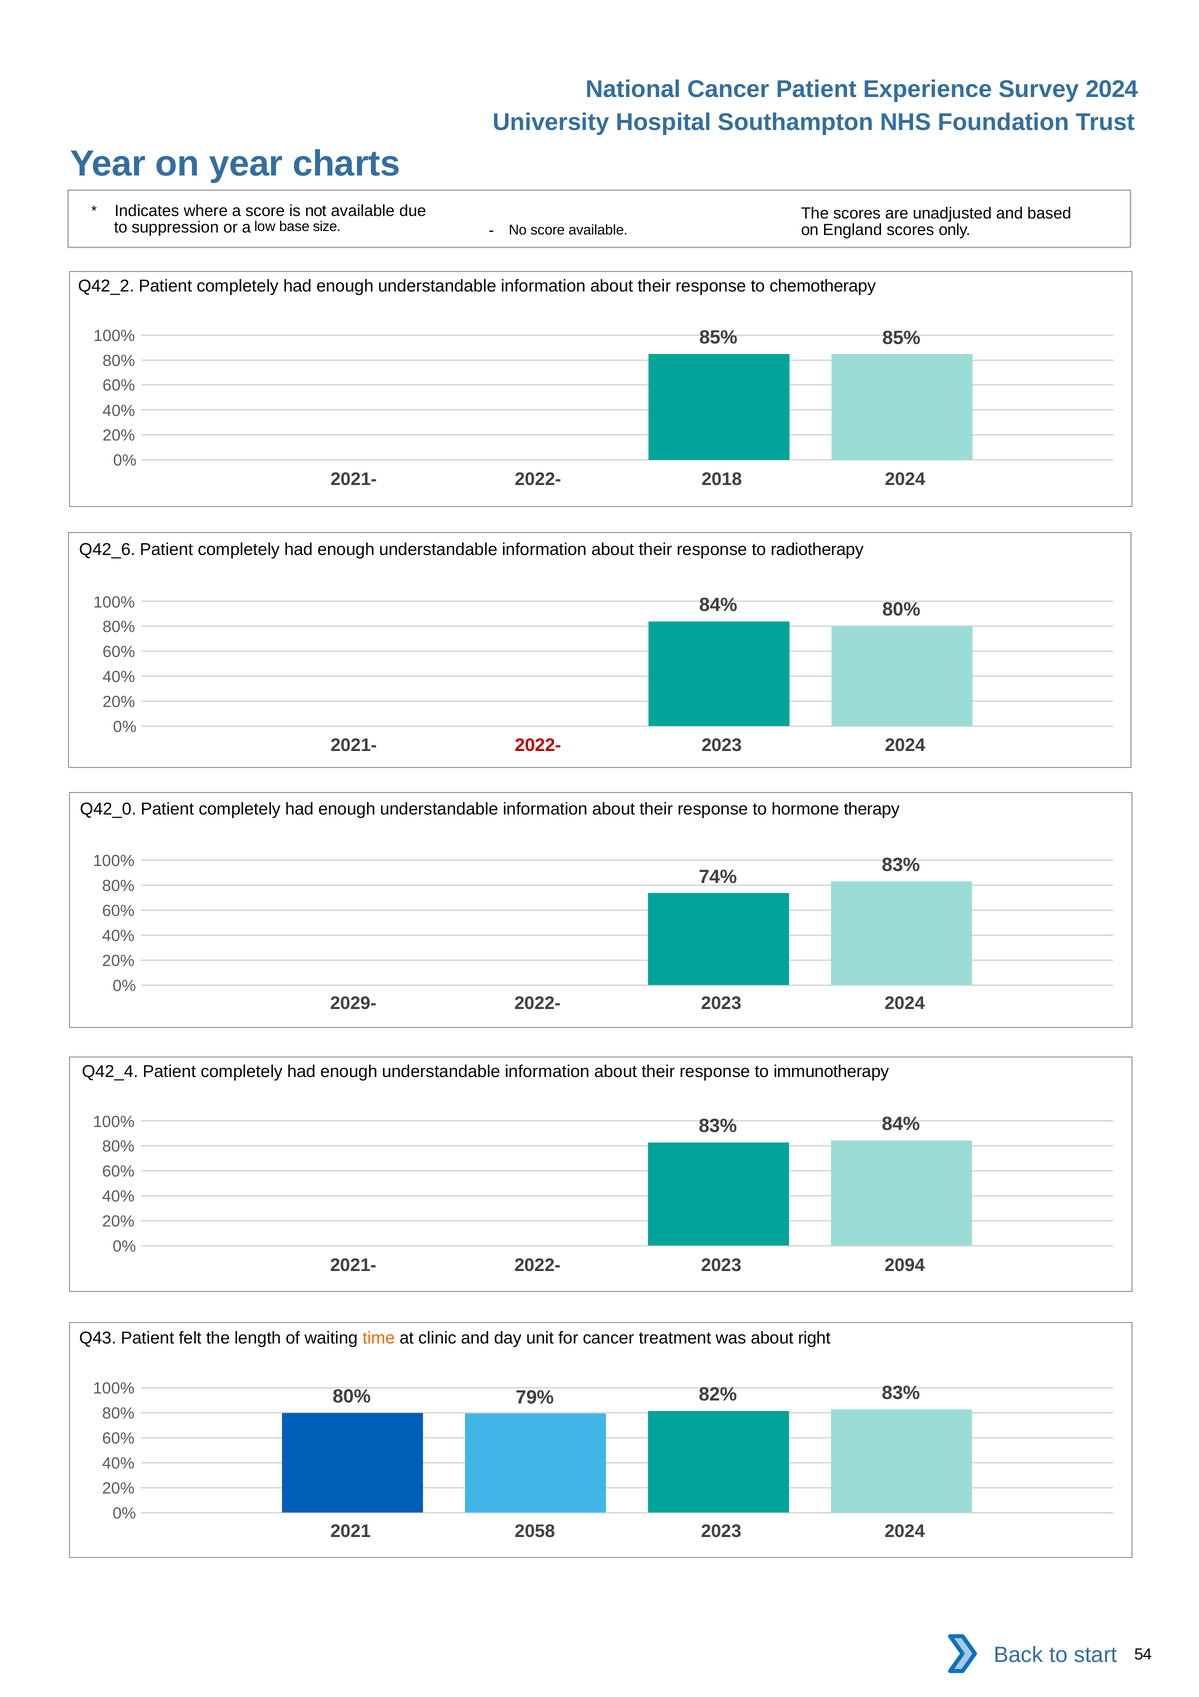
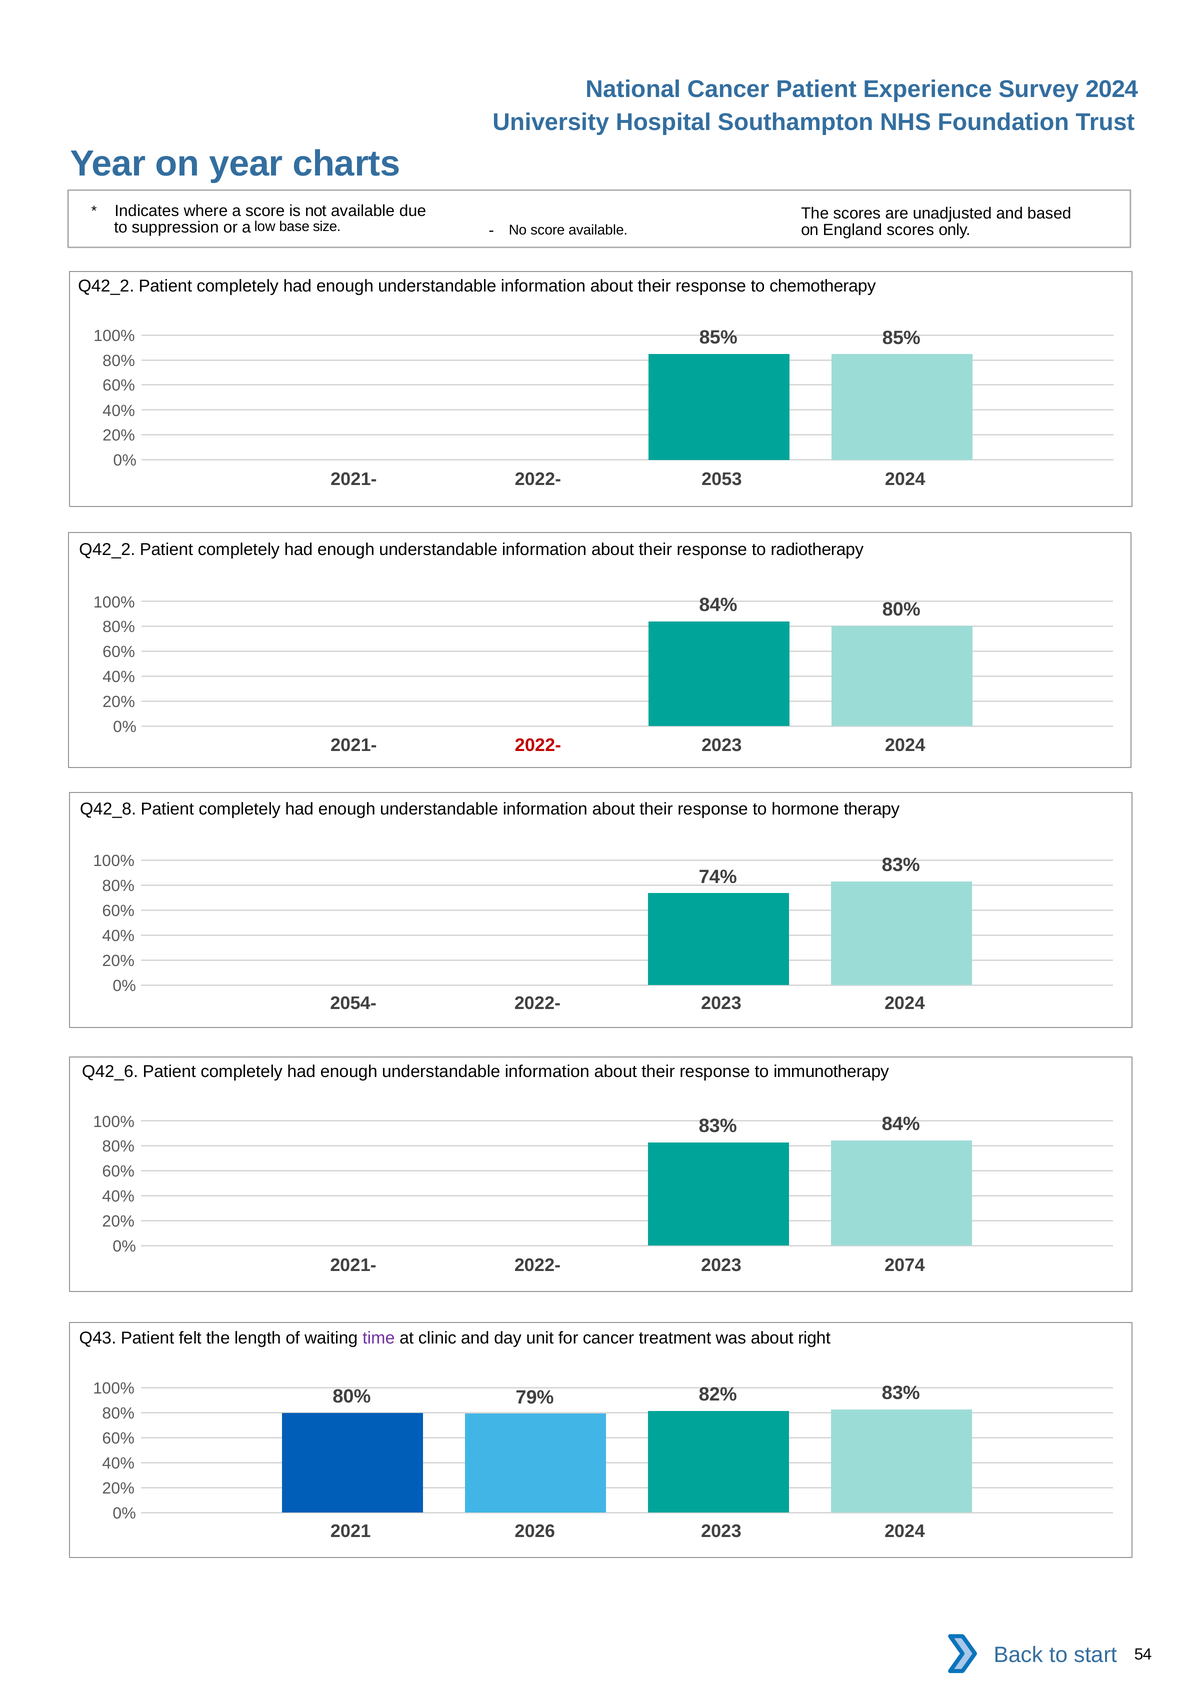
2018: 2018 -> 2053 (722, 479)
Q42_6: Q42_6 -> Q42_2 (107, 549)
Q42_0: Q42_0 -> Q42_8 (108, 809)
2029-: 2029- -> 2054- (353, 1003)
Q42_4: Q42_4 -> Q42_6 (110, 1072)
2094: 2094 -> 2074 (905, 1265)
time colour: orange -> purple (379, 1338)
2058: 2058 -> 2026 (535, 1531)
